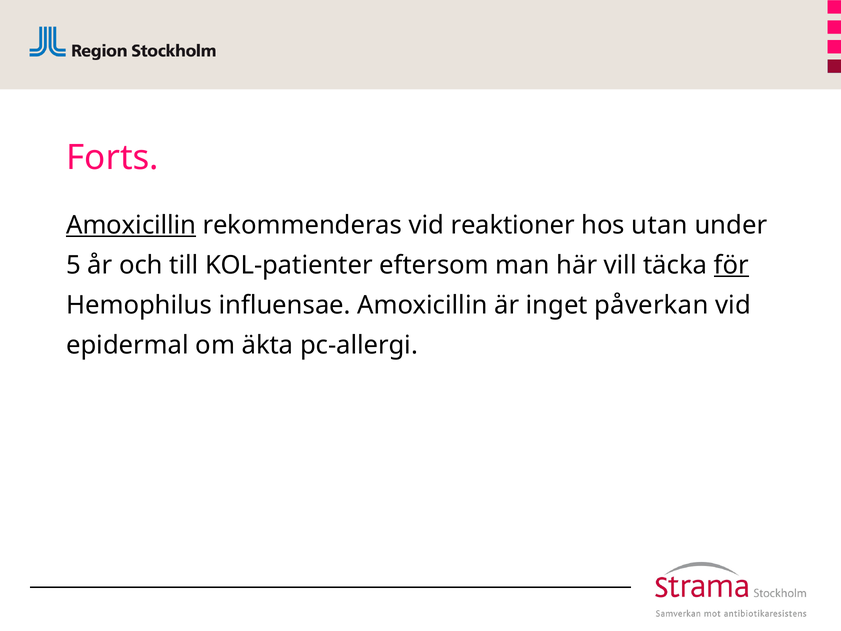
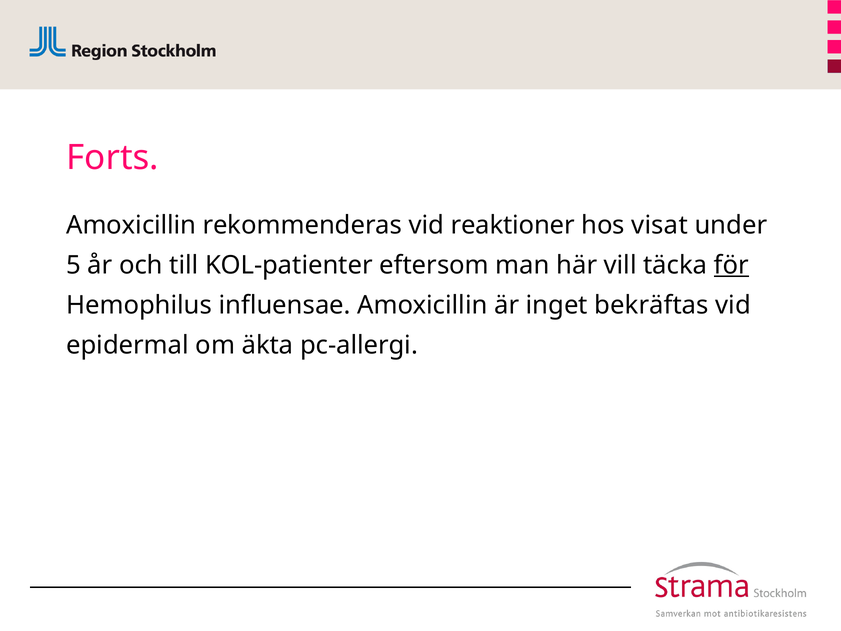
Amoxicillin underline: present -> none (131, 225)
utan: utan -> visat (660, 225)
påverkan: påverkan -> bekräftas (651, 305)
